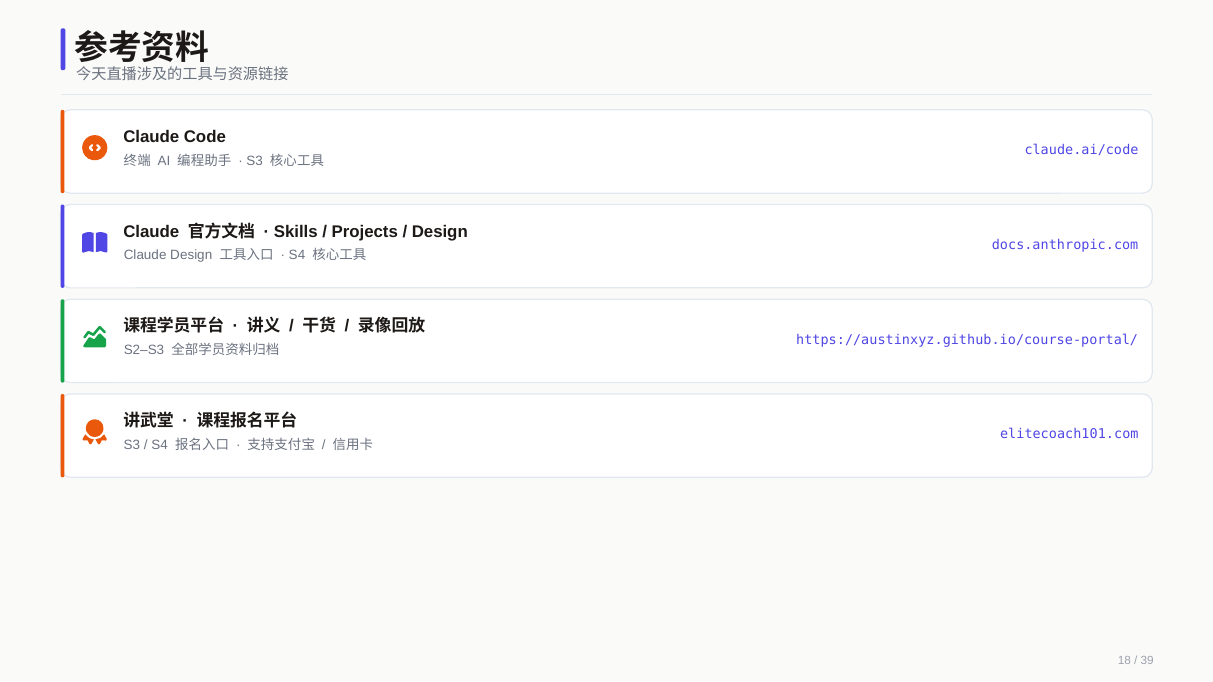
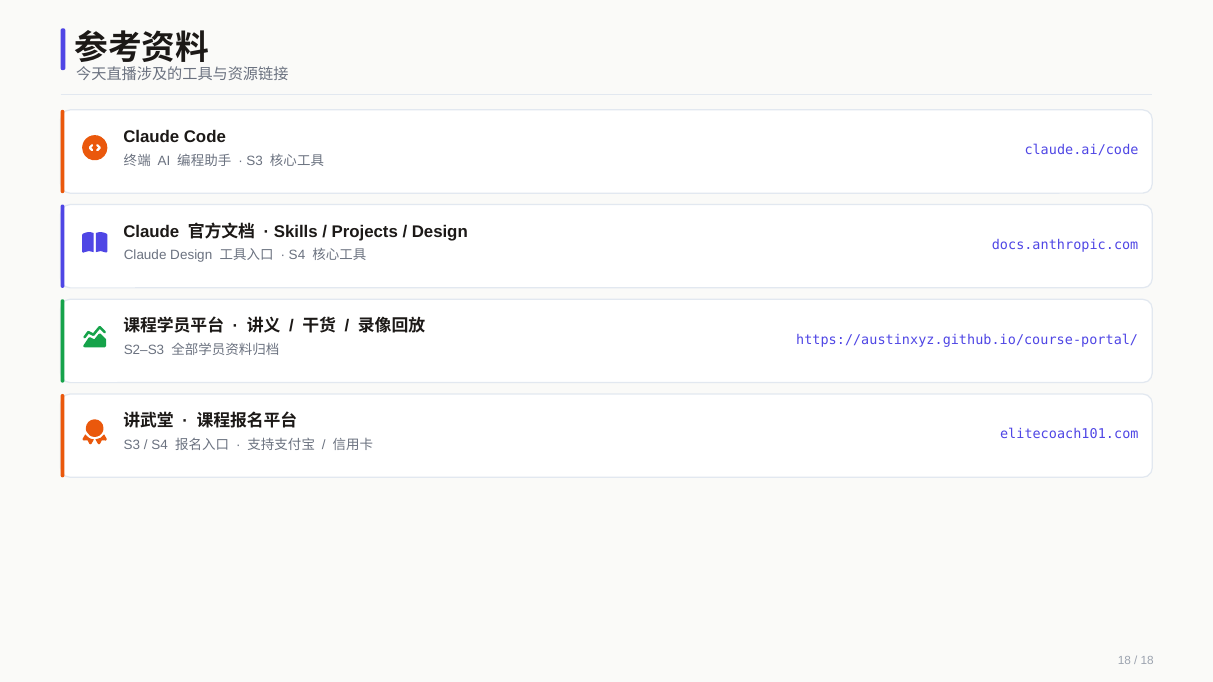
39: 39 -> 18 (1147, 661)
